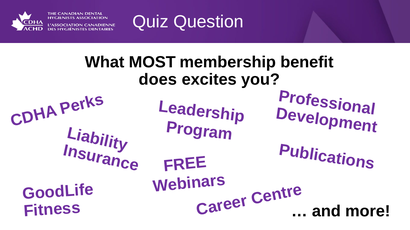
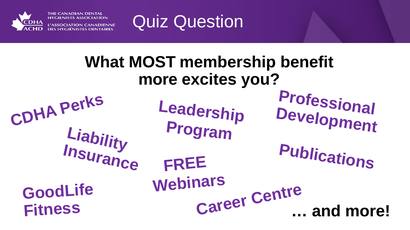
does: does -> more (158, 80)
